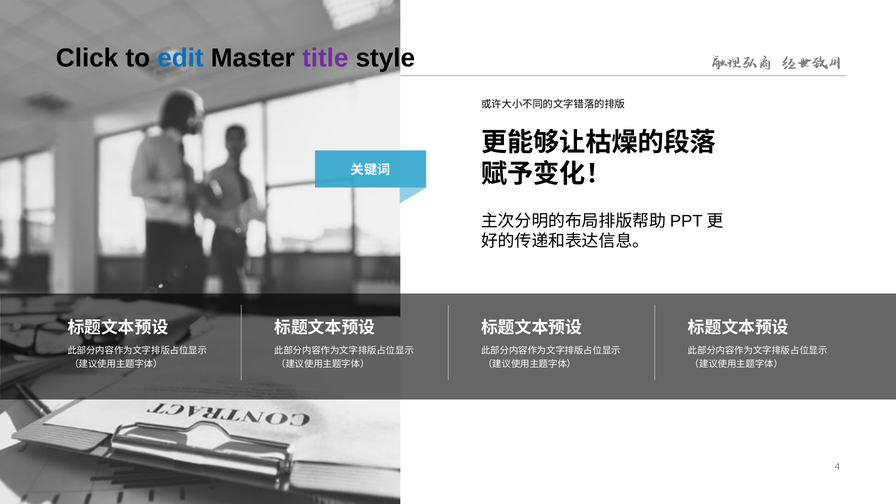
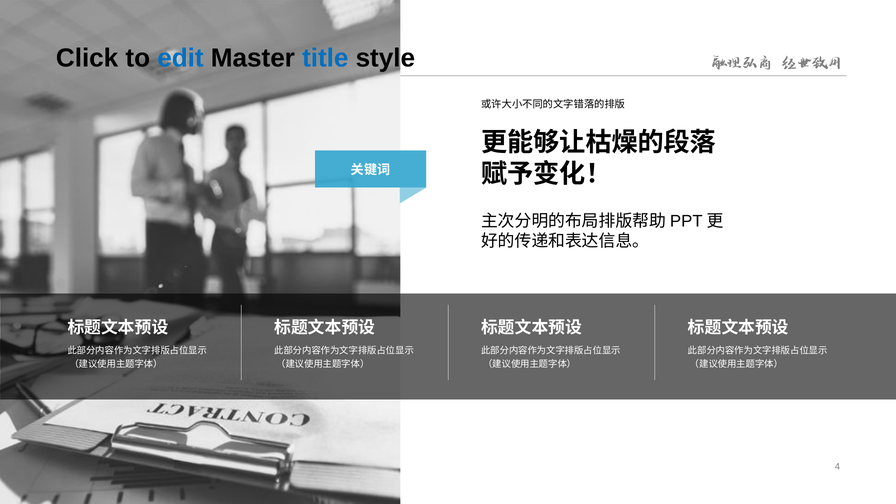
title colour: purple -> blue (325, 58)
